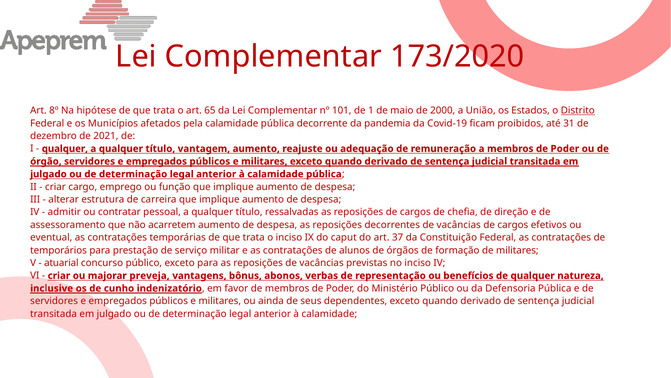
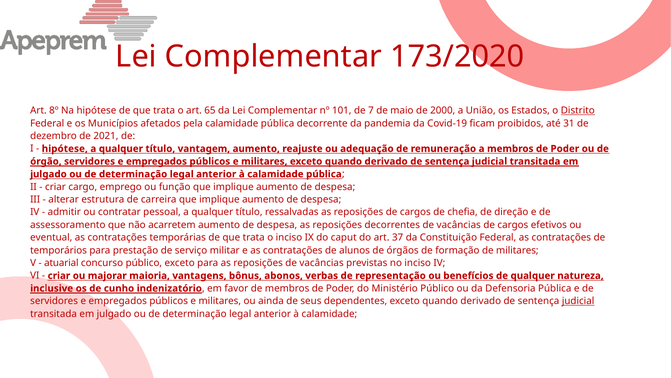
1: 1 -> 7 (371, 110)
qualquer: qualquer -> hipótese (65, 149)
preveja: preveja -> maioria (150, 275)
judicial underline: none -> present (578, 301)
